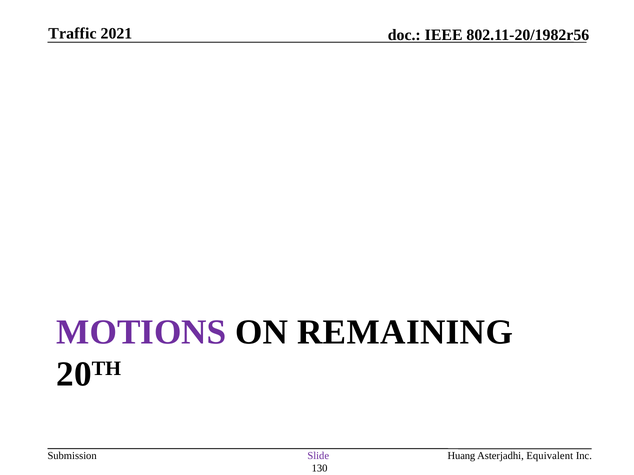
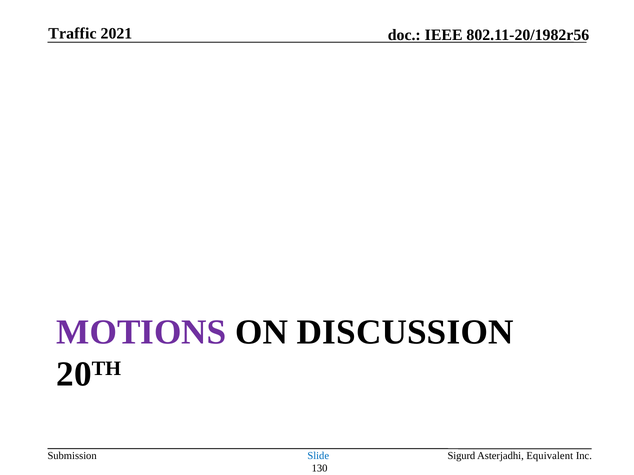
REMAINING: REMAINING -> DISCUSSION (405, 332)
Slide colour: purple -> blue (318, 456)
Huang: Huang -> Sigurd (461, 456)
